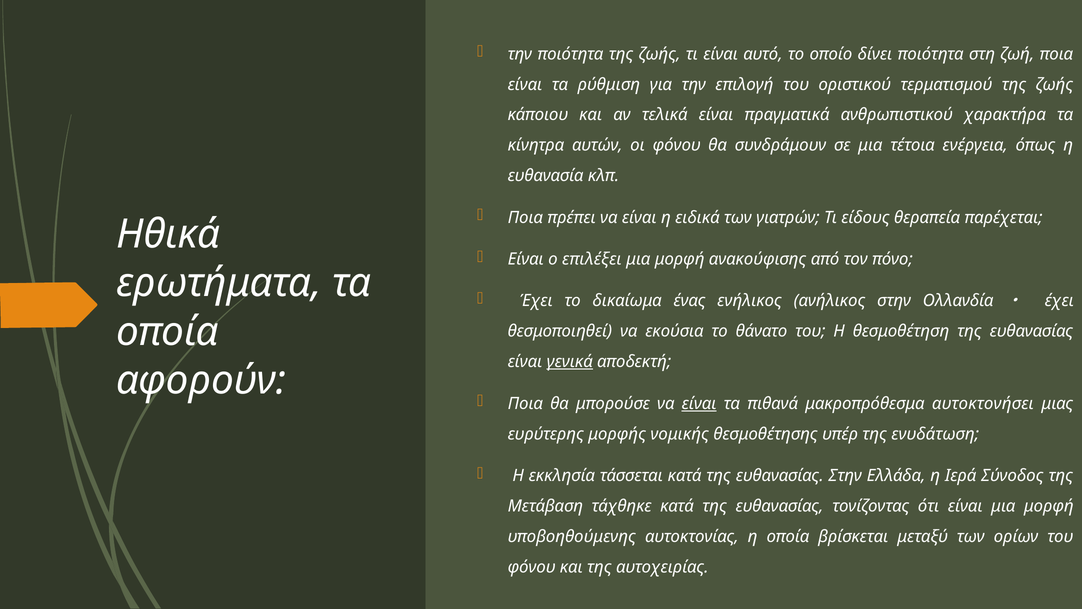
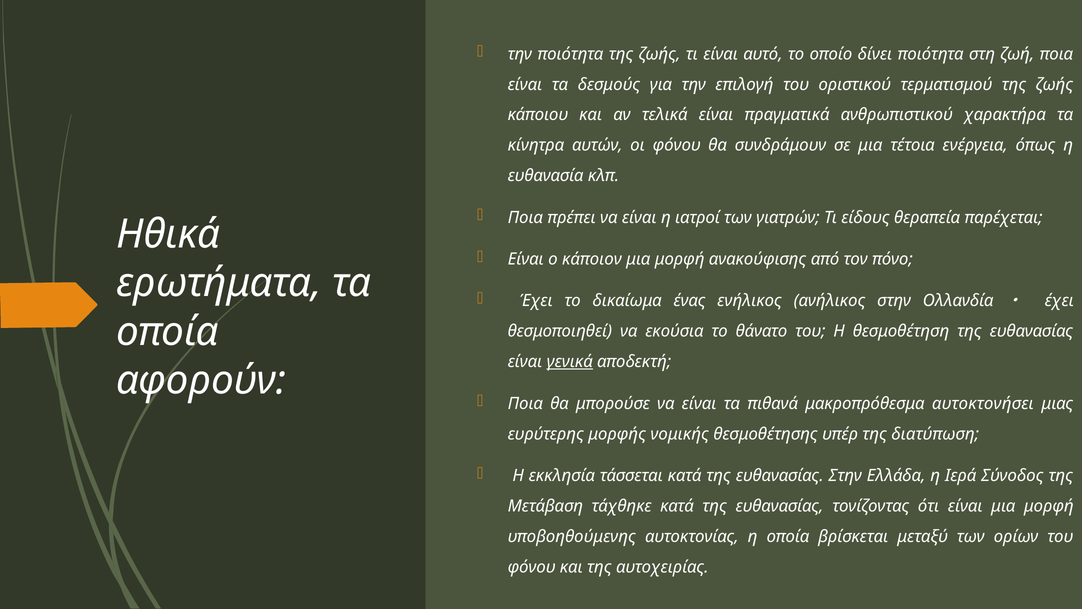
ρύθμιση: ρύθμιση -> δεσμούς (609, 84)
ειδικά: ειδικά -> ιατροί (698, 217)
επιλέξει: επιλέξει -> κάποιον (592, 259)
είναι underline: present -> none (699, 403)
ενυδάτωση: ενυδάτωση -> διατύπωση (935, 434)
